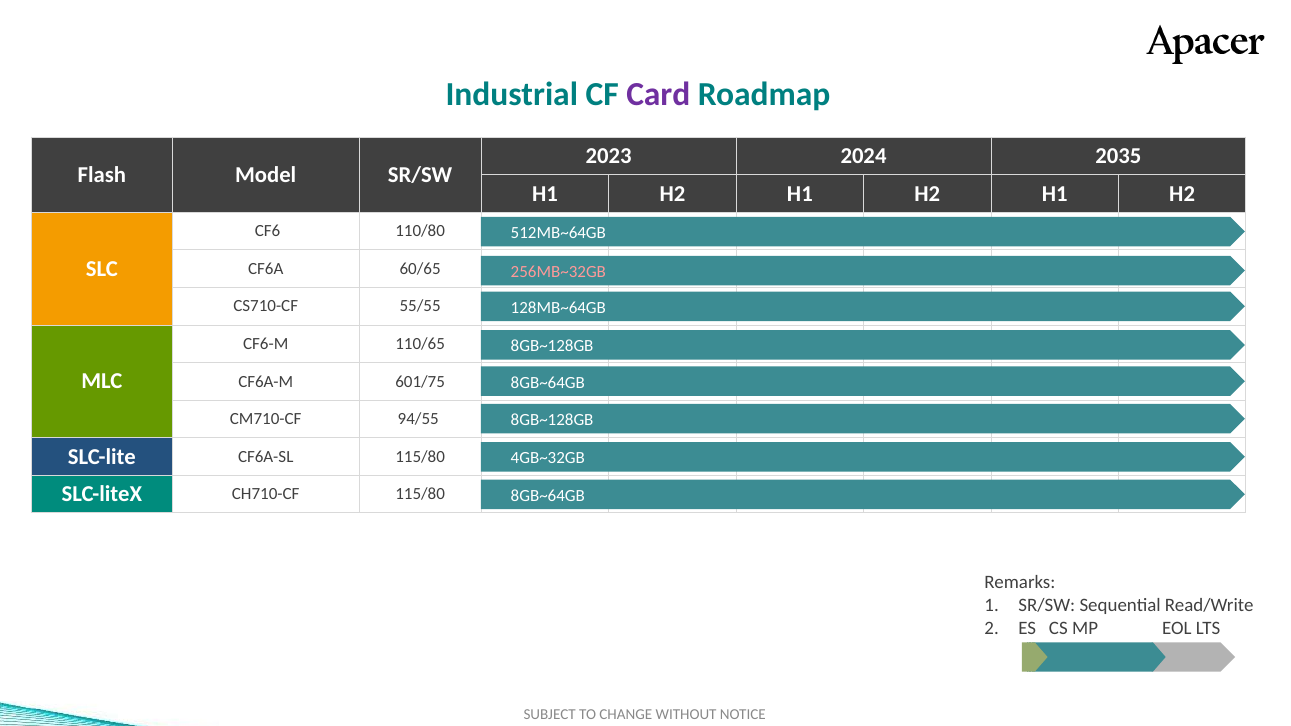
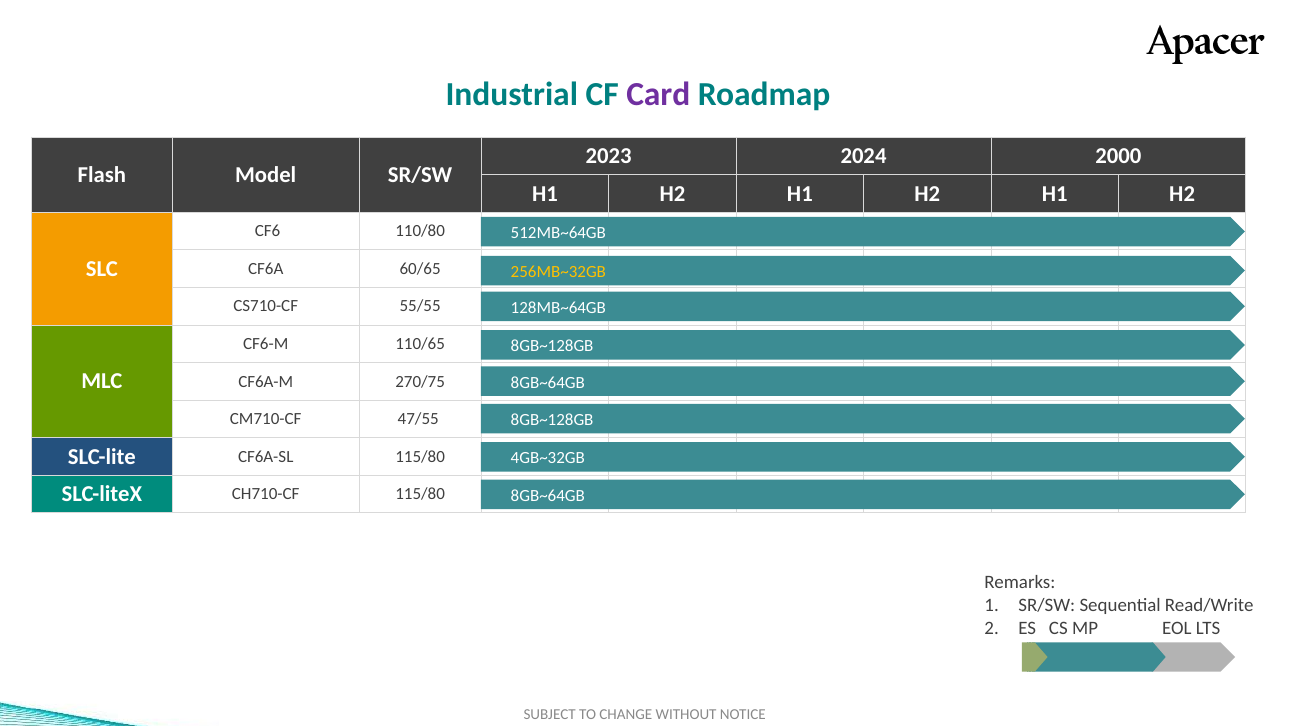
2035: 2035 -> 2000 (1118, 156)
256MB~32GB colour: pink -> yellow (558, 272)
601/75: 601/75 -> 270/75 (420, 382)
94/55: 94/55 -> 47/55 (418, 419)
